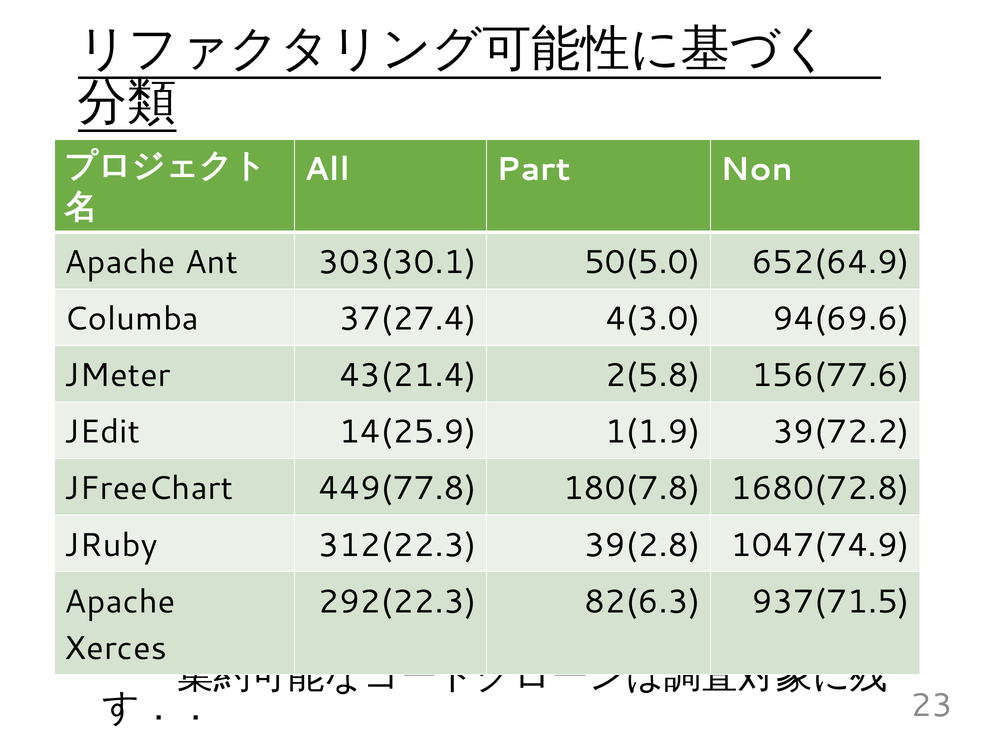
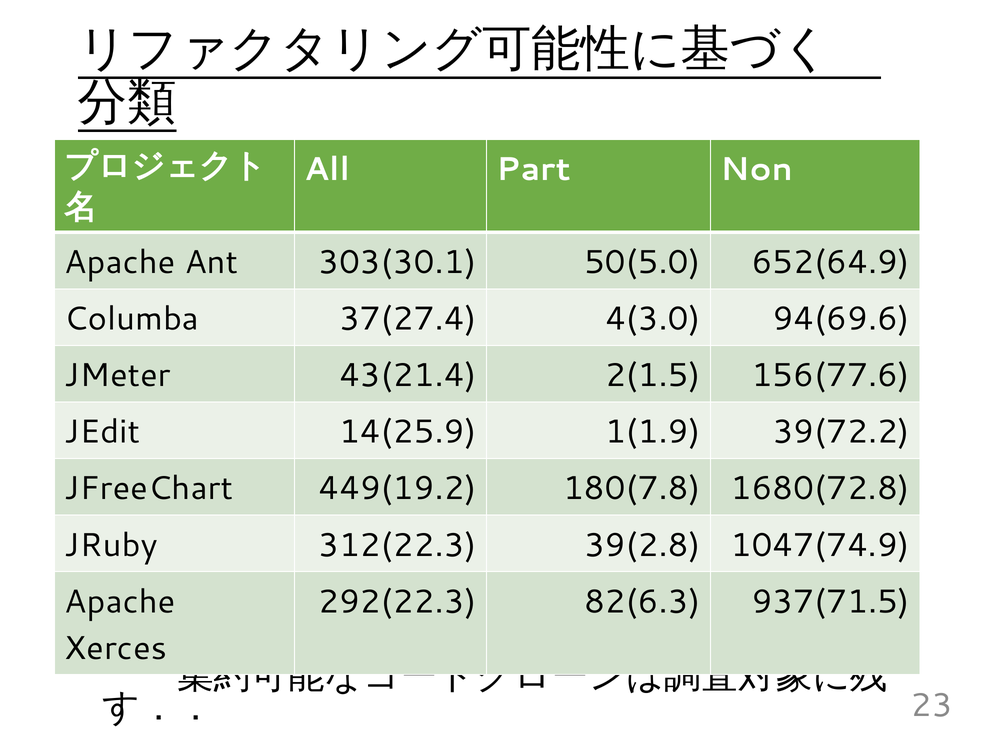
2(5.8: 2(5.8 -> 2(1.5 (653, 376)
449(77.8: 449(77.8 -> 449(19.2 (397, 489)
